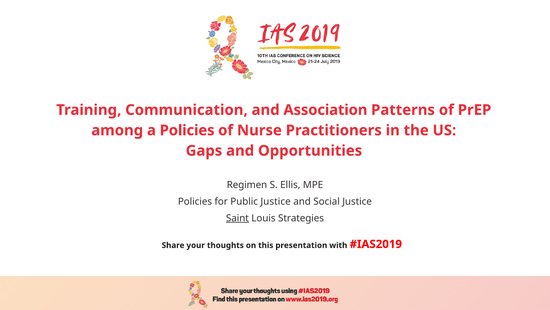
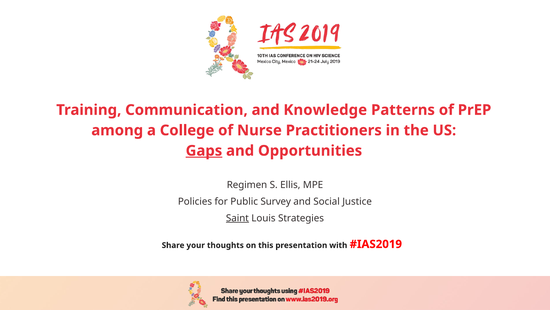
Association: Association -> Knowledge (325, 110)
a Policies: Policies -> College (187, 130)
Gaps underline: none -> present (204, 150)
Public Justice: Justice -> Survey (276, 201)
